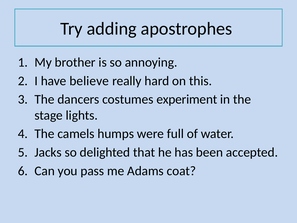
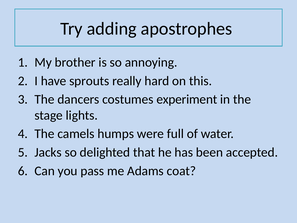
believe: believe -> sprouts (89, 81)
